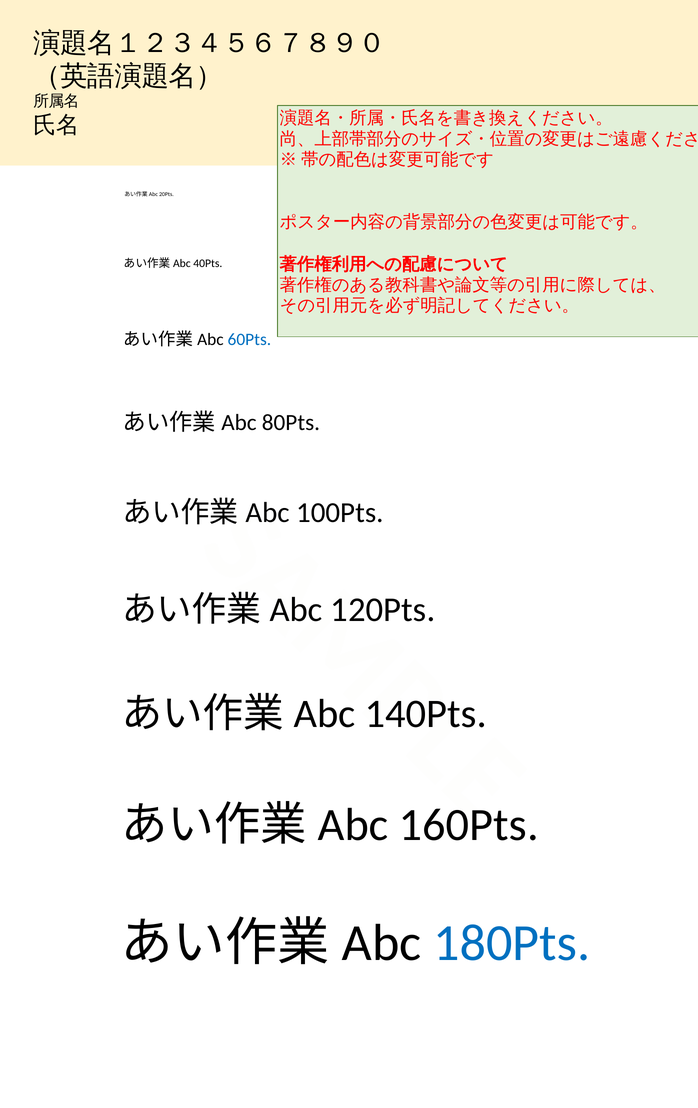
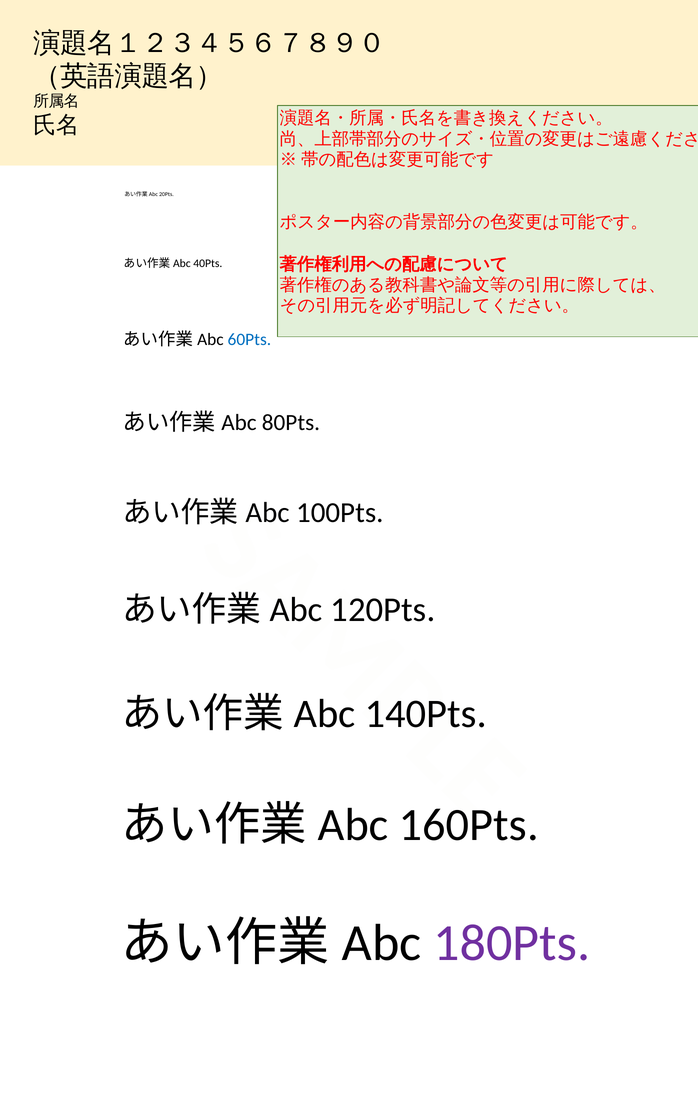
180Pts colour: blue -> purple (512, 943)
